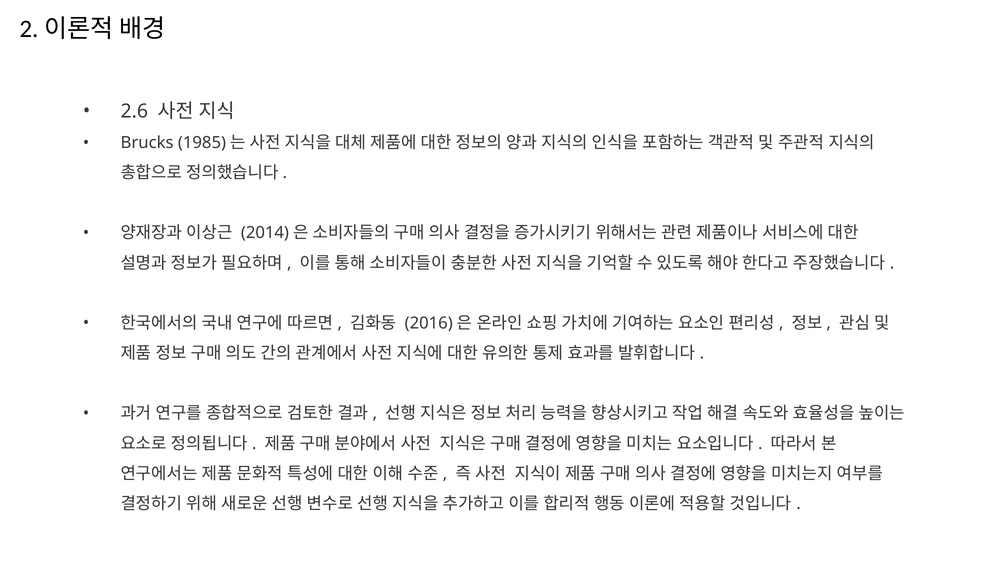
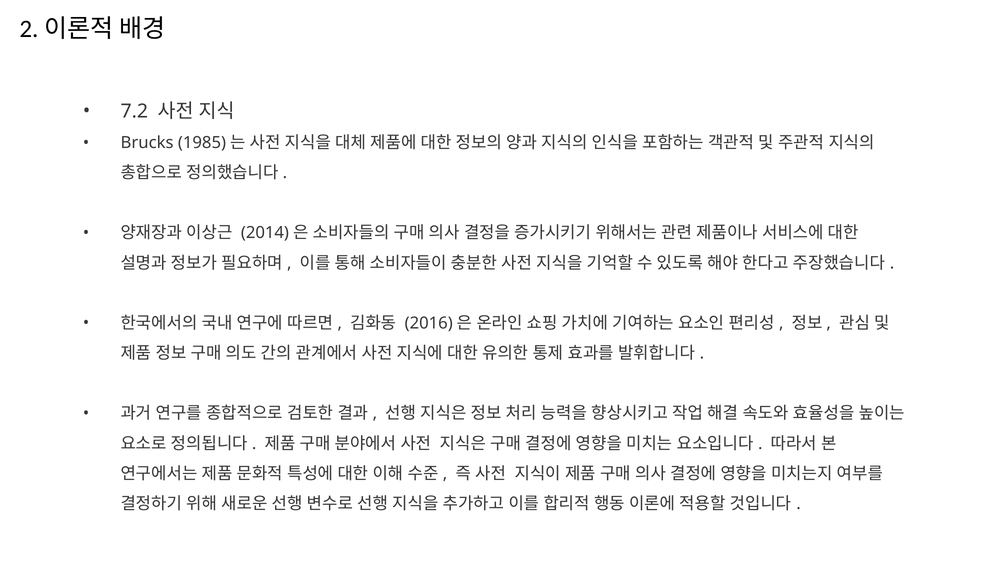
2.6: 2.6 -> 7.2 (134, 111)
